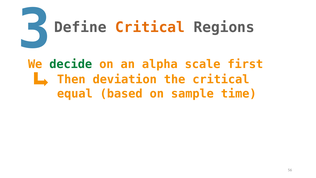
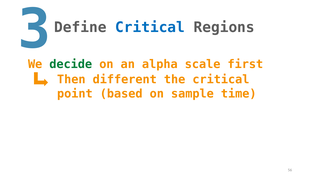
Critical colour: orange -> blue (150, 27)
deviation: deviation -> different (125, 79)
equal: equal -> point (75, 94)
